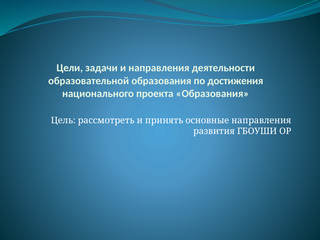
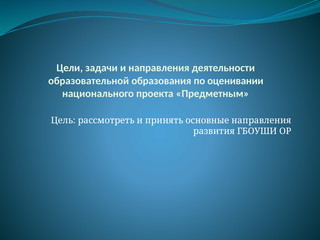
достижения: достижения -> оценивании (235, 81)
проекта Образования: Образования -> Предметным (212, 94)
